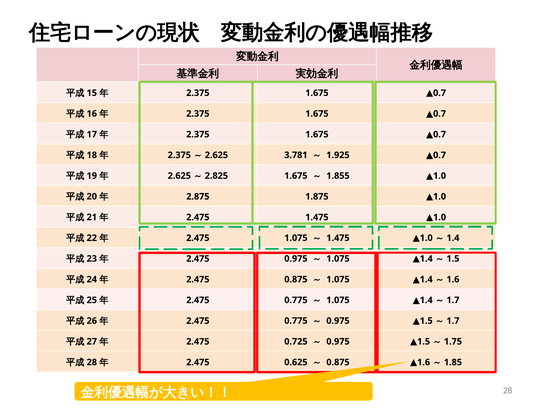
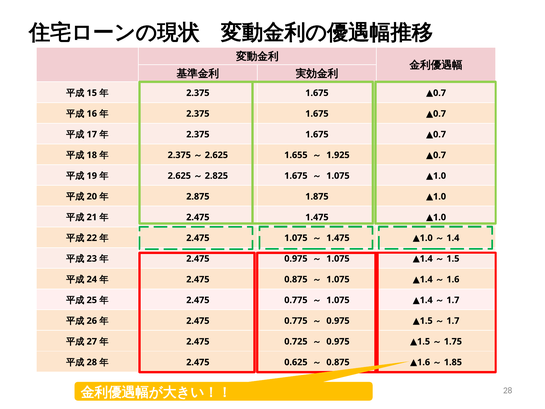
3.781: 3.781 -> 1.655 (296, 155)
1.855: 1.855 -> 1.075 (338, 176)
